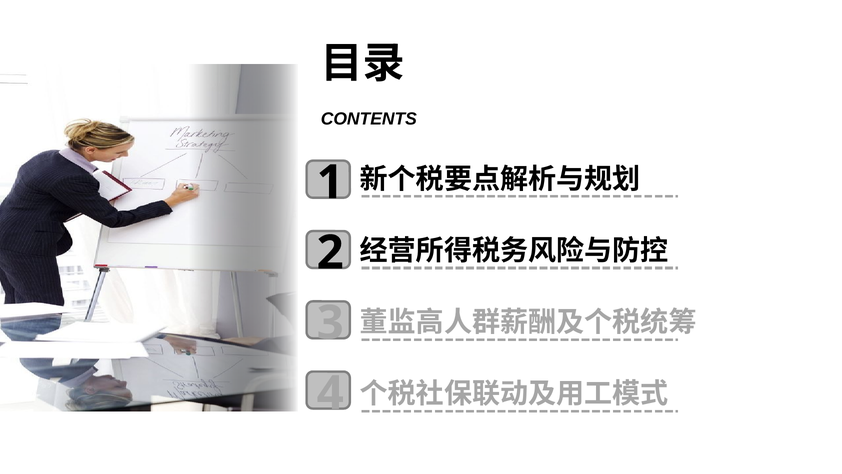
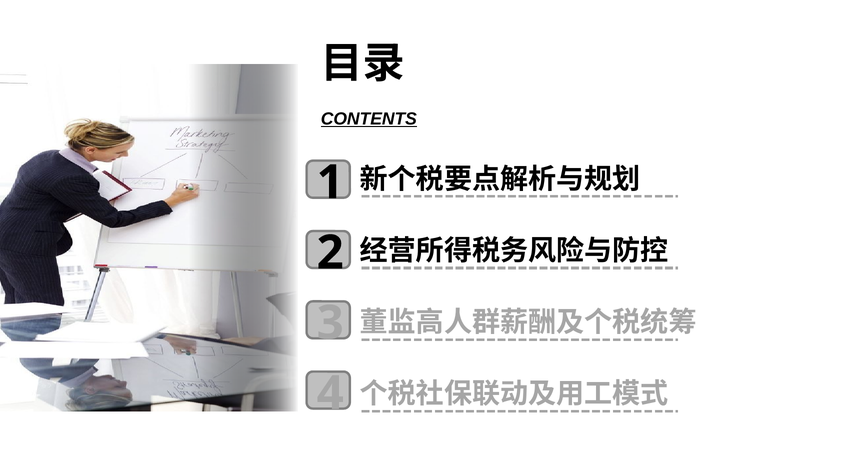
CONTENTS underline: none -> present (369, 119)
